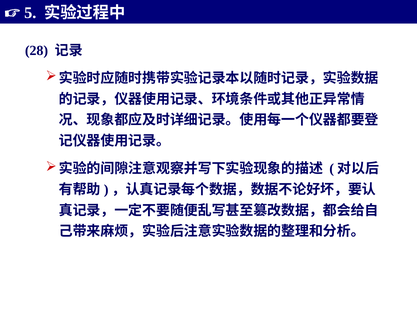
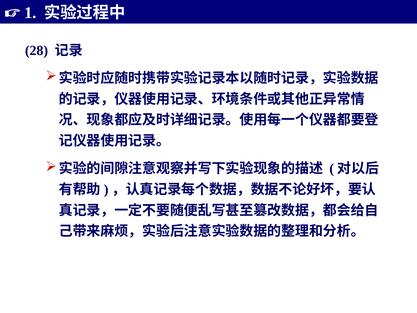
5: 5 -> 1 (30, 13)
